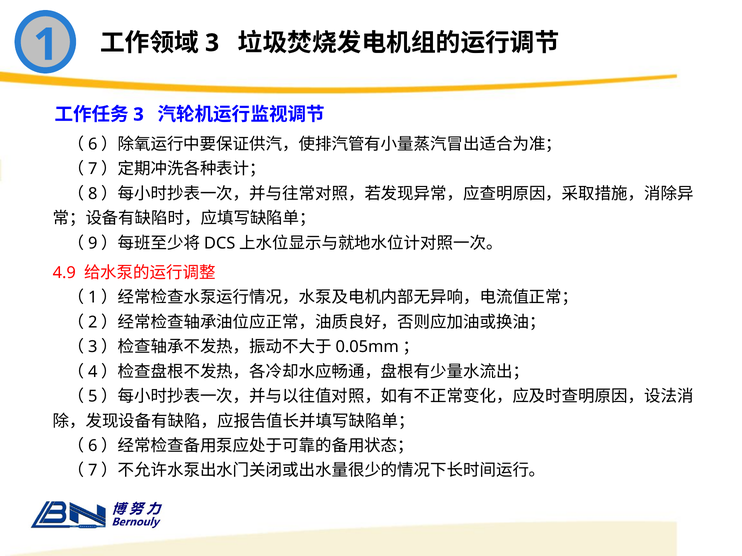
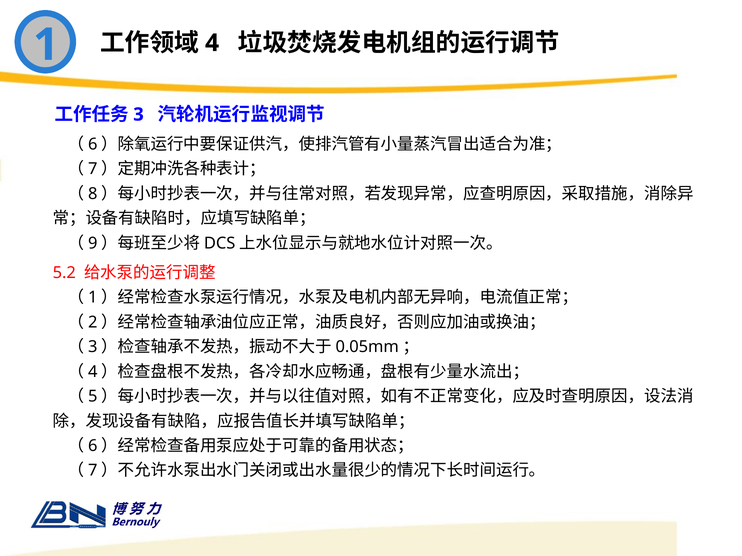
3: 3 -> 4 (212, 43)
4.9: 4.9 -> 5.2 (64, 273)
